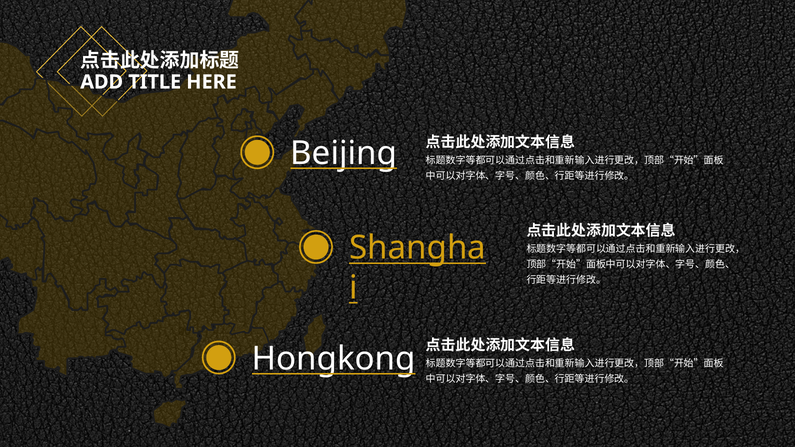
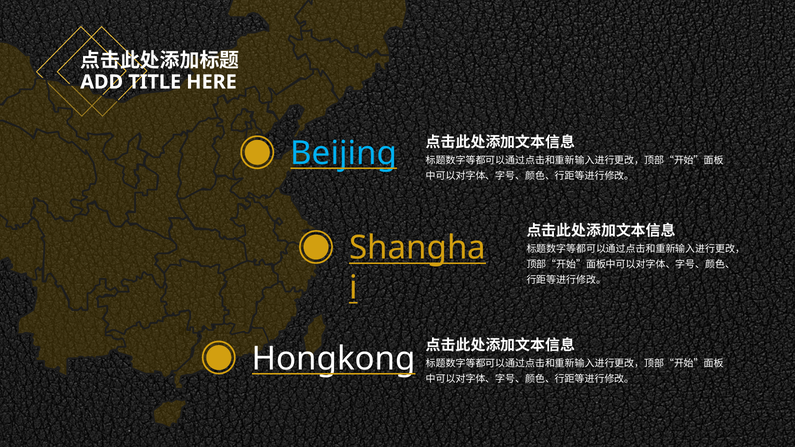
Beijing colour: white -> light blue (344, 153)
